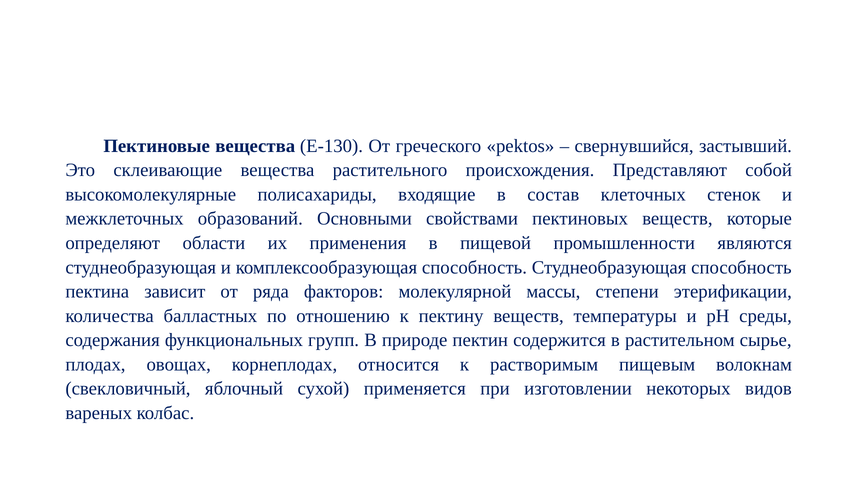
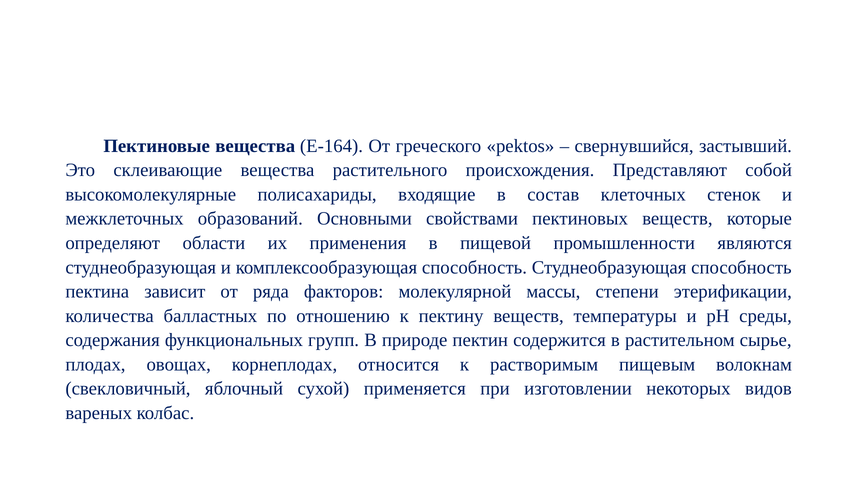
Е-130: Е-130 -> Е-164 (331, 146)
